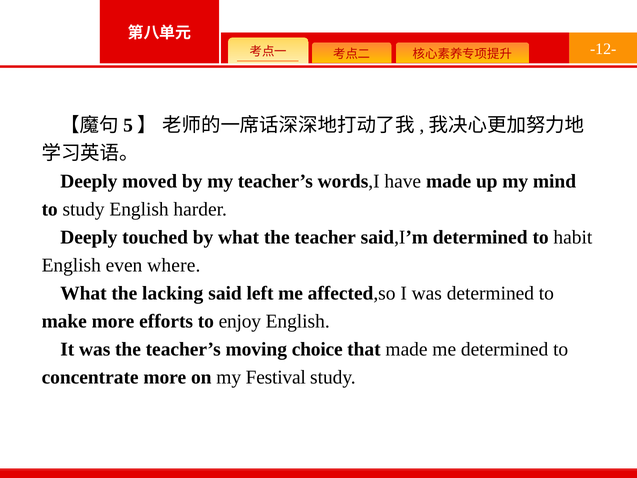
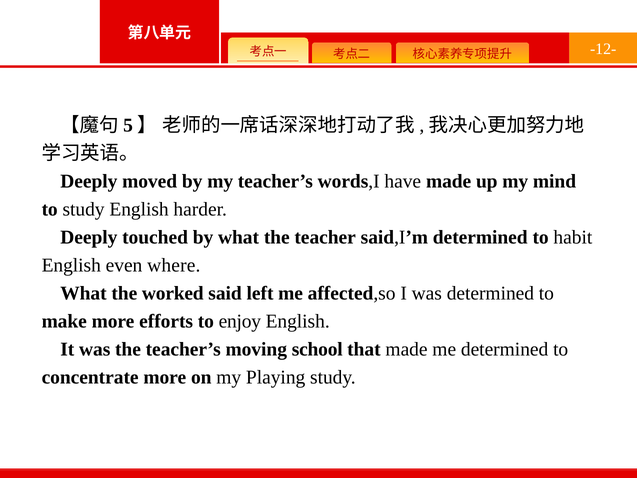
lacking: lacking -> worked (173, 293)
choice: choice -> school (317, 349)
Festival: Festival -> Playing (276, 377)
